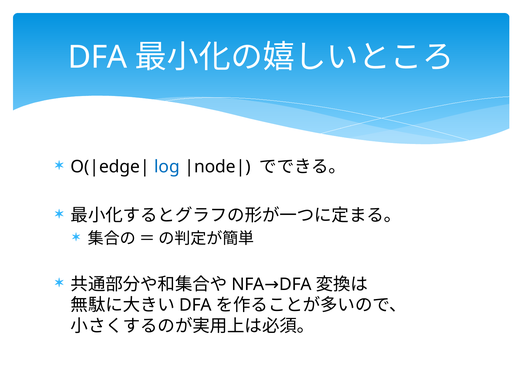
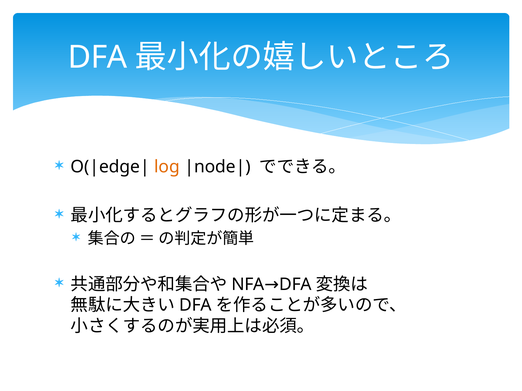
log colour: blue -> orange (167, 167)
